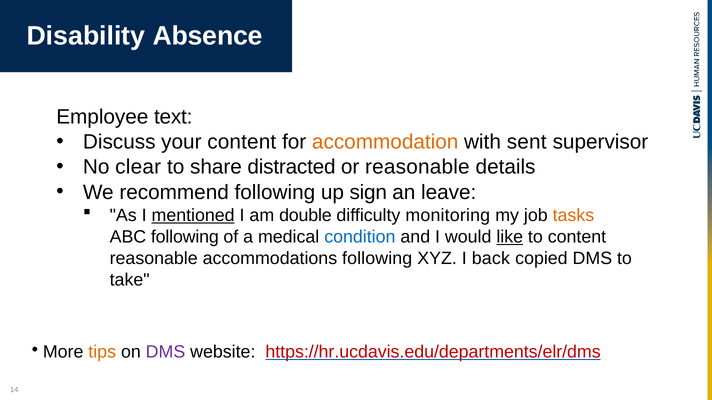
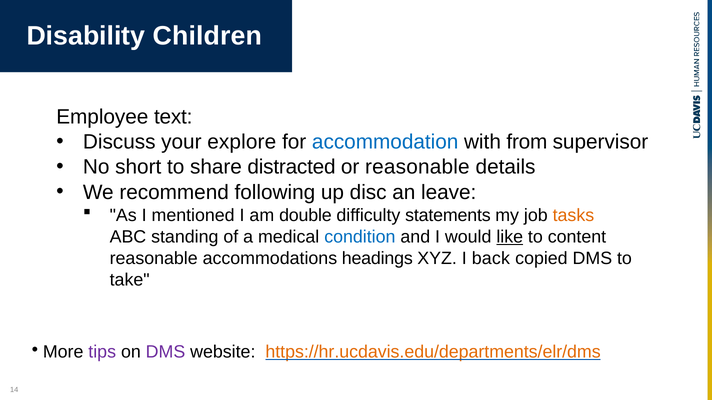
Absence: Absence -> Children (207, 36)
your content: content -> explore (242, 142)
accommodation colour: orange -> blue (385, 142)
sent: sent -> from (527, 142)
clear: clear -> short (138, 167)
sign: sign -> disc (368, 192)
mentioned underline: present -> none (193, 216)
monitoring: monitoring -> statements (448, 216)
ABC following: following -> standing (185, 237)
accommodations following: following -> headings (377, 259)
tips colour: orange -> purple (102, 352)
https://hr.ucdavis.edu/departments/elr/dms colour: red -> orange (433, 352)
